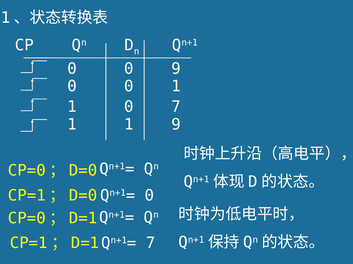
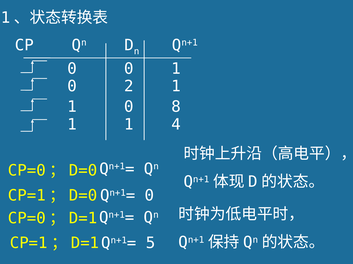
0 9: 9 -> 1 (176, 69)
0: 0 -> 2 (129, 87)
0 7: 7 -> 8 (176, 107)
1 9: 9 -> 4 (176, 125)
7: 7 -> 5 (151, 244)
